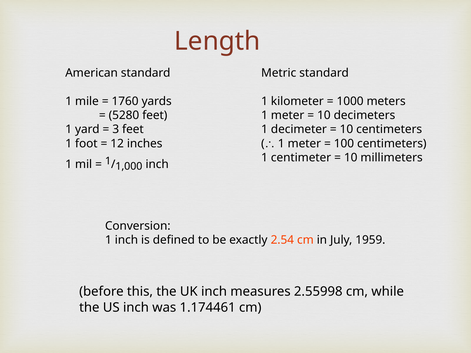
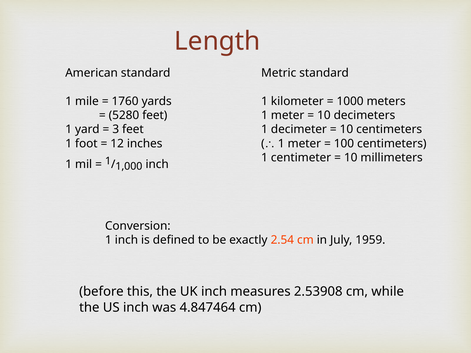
2.55998: 2.55998 -> 2.53908 (318, 292)
1.174461: 1.174461 -> 4.847464 (208, 308)
